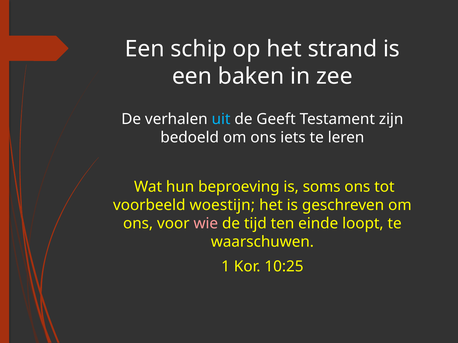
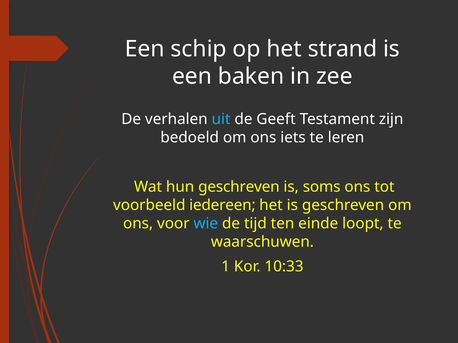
hun beproeving: beproeving -> geschreven (239, 187)
woestijn: woestijn -> iedereen (222, 205)
wie colour: pink -> light blue (206, 224)
10:25: 10:25 -> 10:33 (284, 267)
